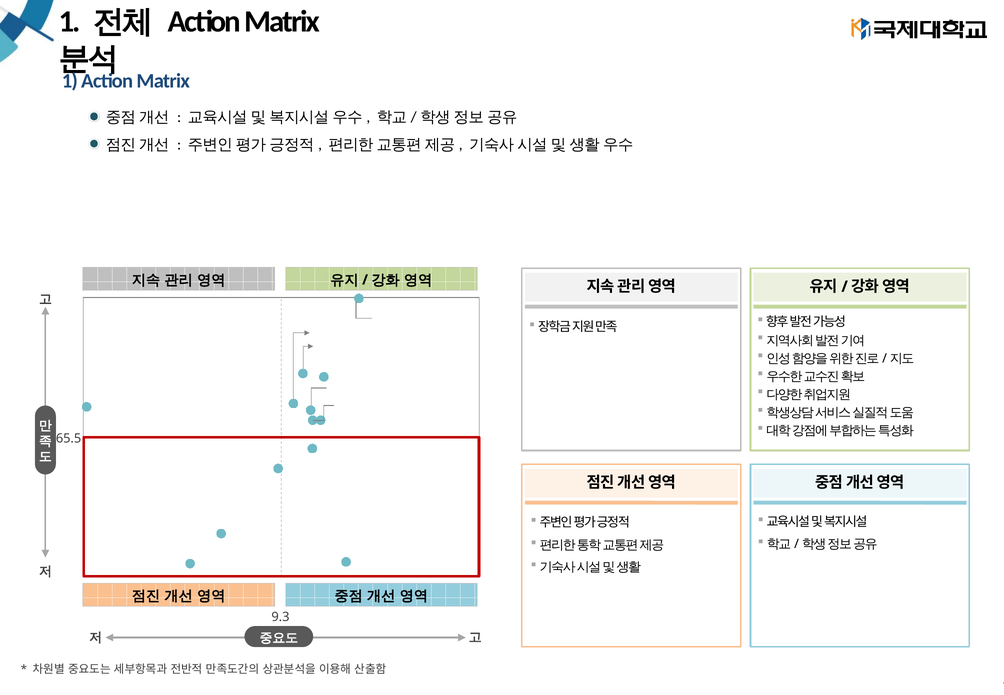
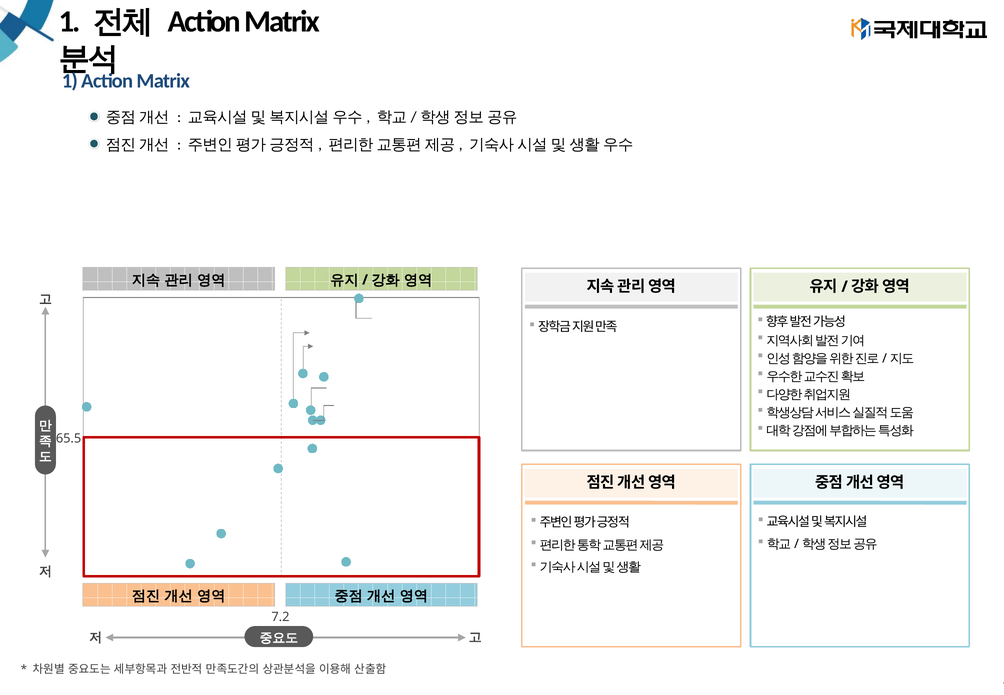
9.3: 9.3 -> 7.2 (280, 617)
